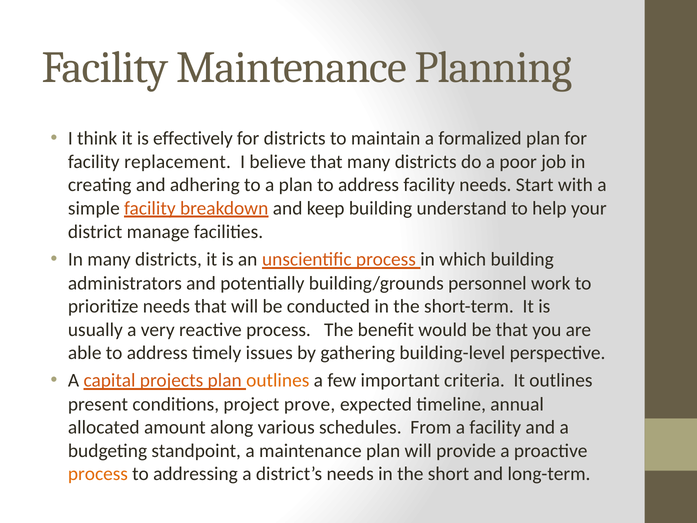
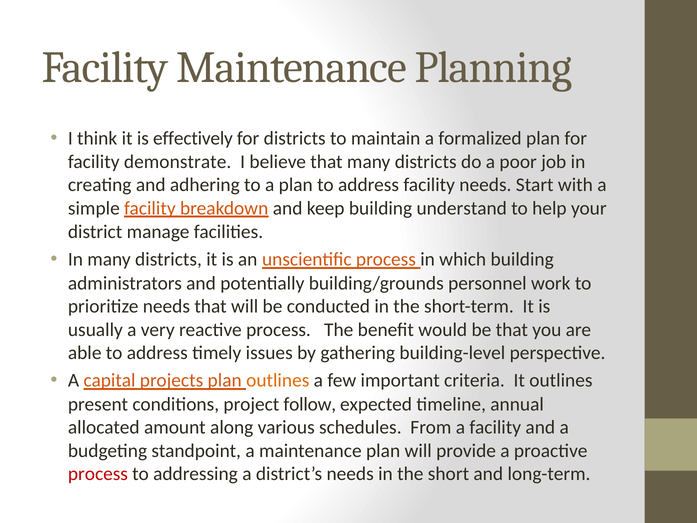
replacement: replacement -> demonstrate (178, 162)
prove: prove -> follow (310, 404)
process colour: orange -> red (98, 474)
